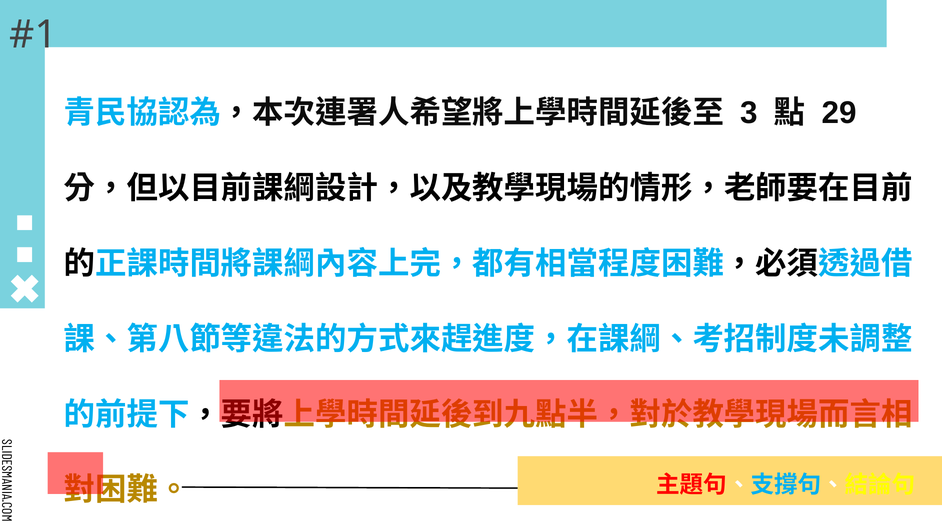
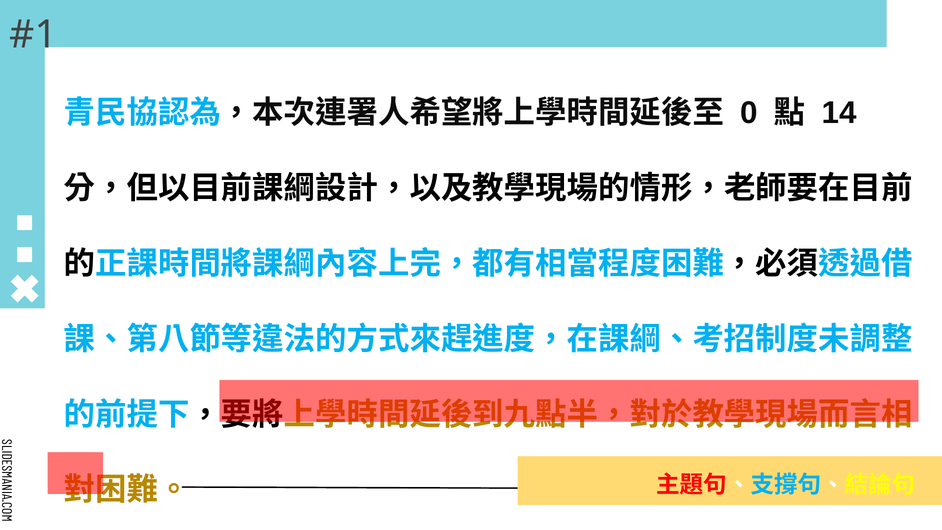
3: 3 -> 0 (749, 113)
29: 29 -> 14 (839, 113)
